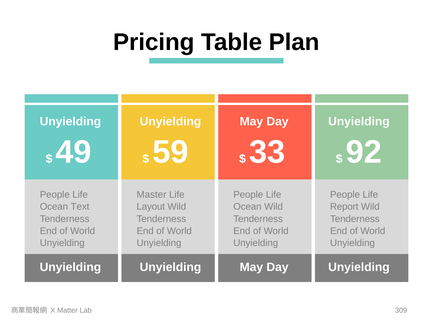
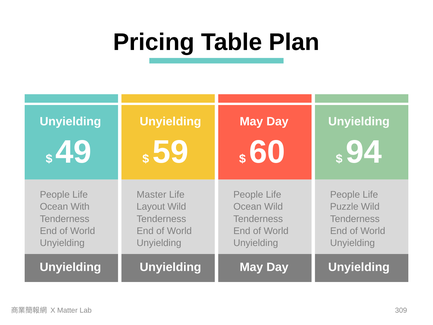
33: 33 -> 60 (267, 152)
92: 92 -> 94 (364, 152)
Text: Text -> With (80, 207)
Report: Report -> Puzzle (344, 207)
